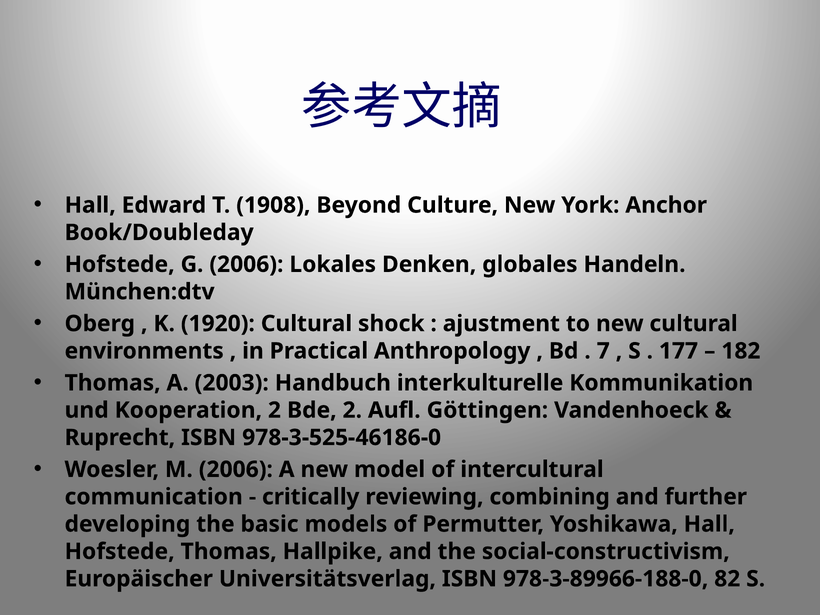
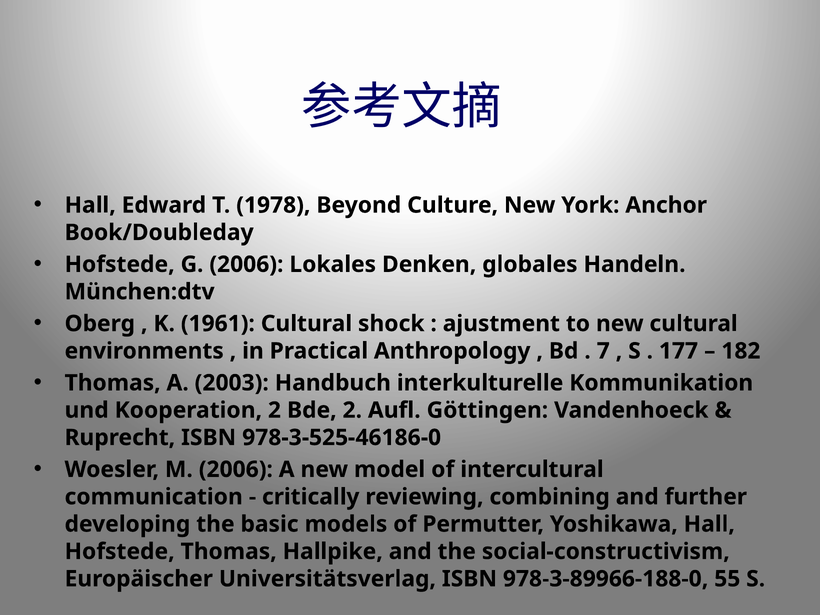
1908: 1908 -> 1978 (273, 205)
1920: 1920 -> 1961 (218, 324)
82: 82 -> 55 (727, 579)
